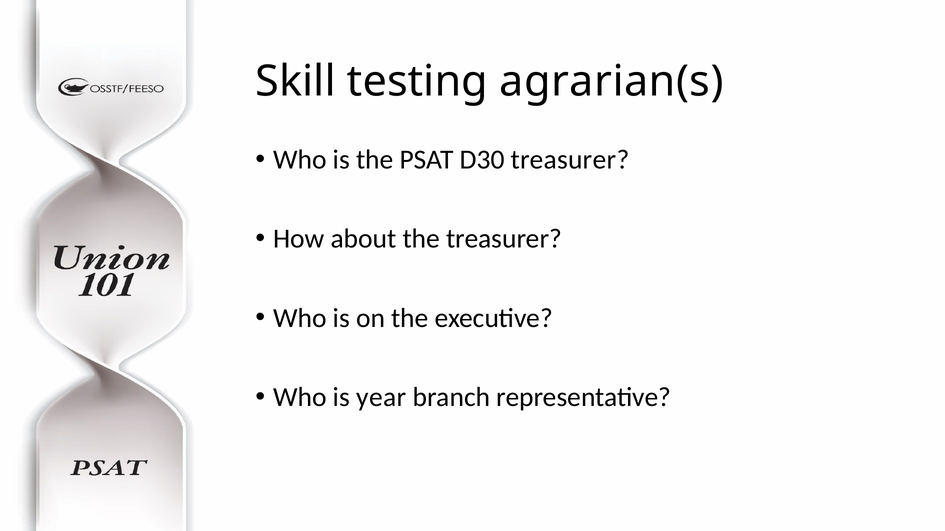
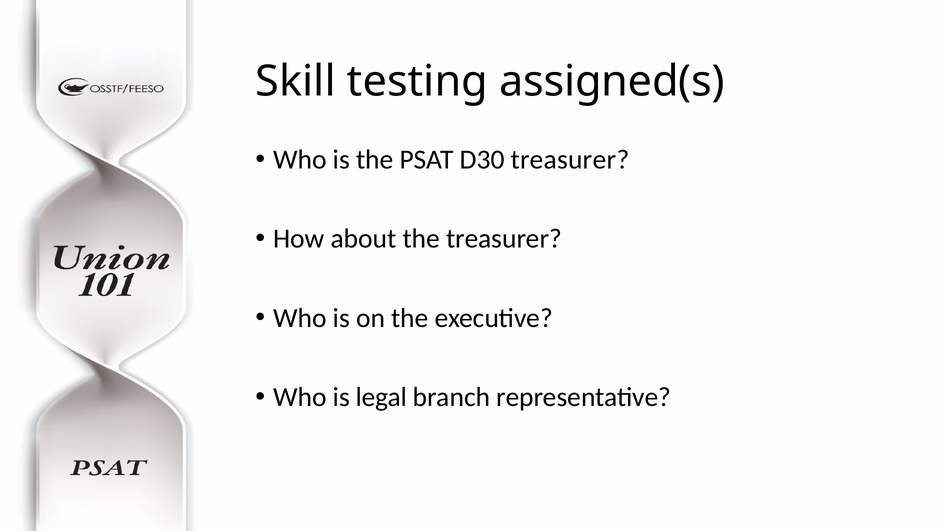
agrarian(s: agrarian(s -> assigned(s (612, 82)
year: year -> legal (382, 398)
